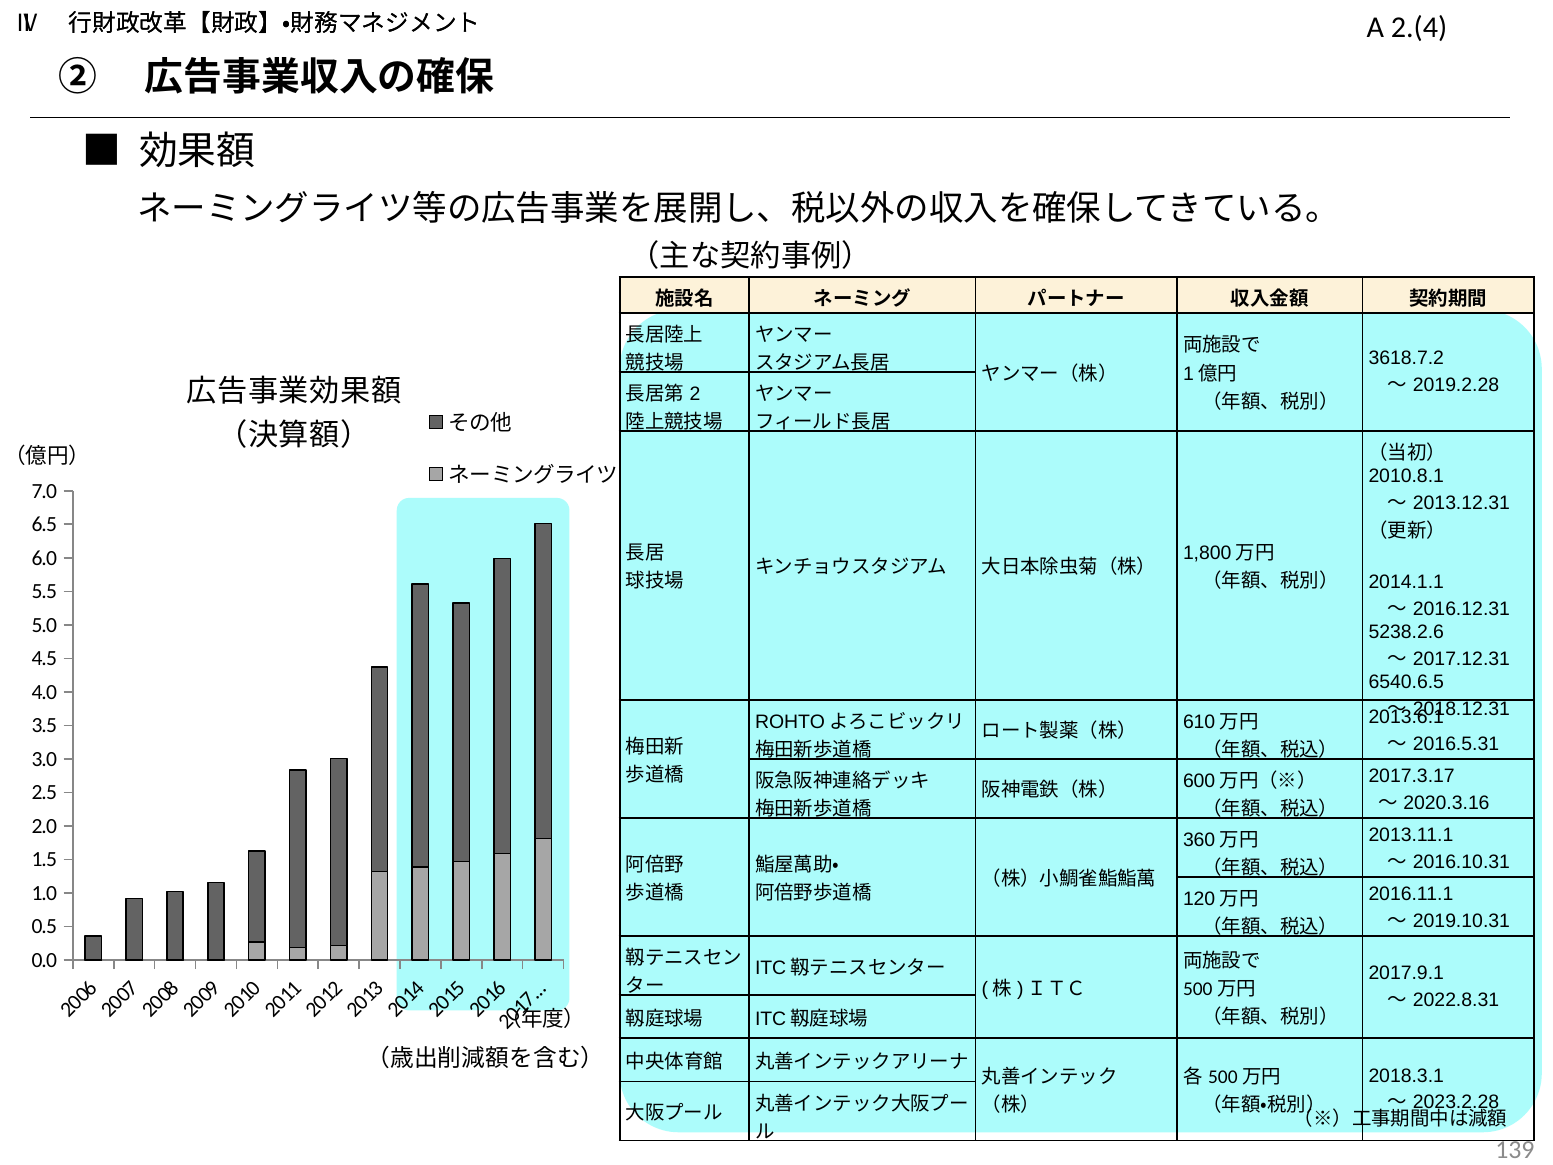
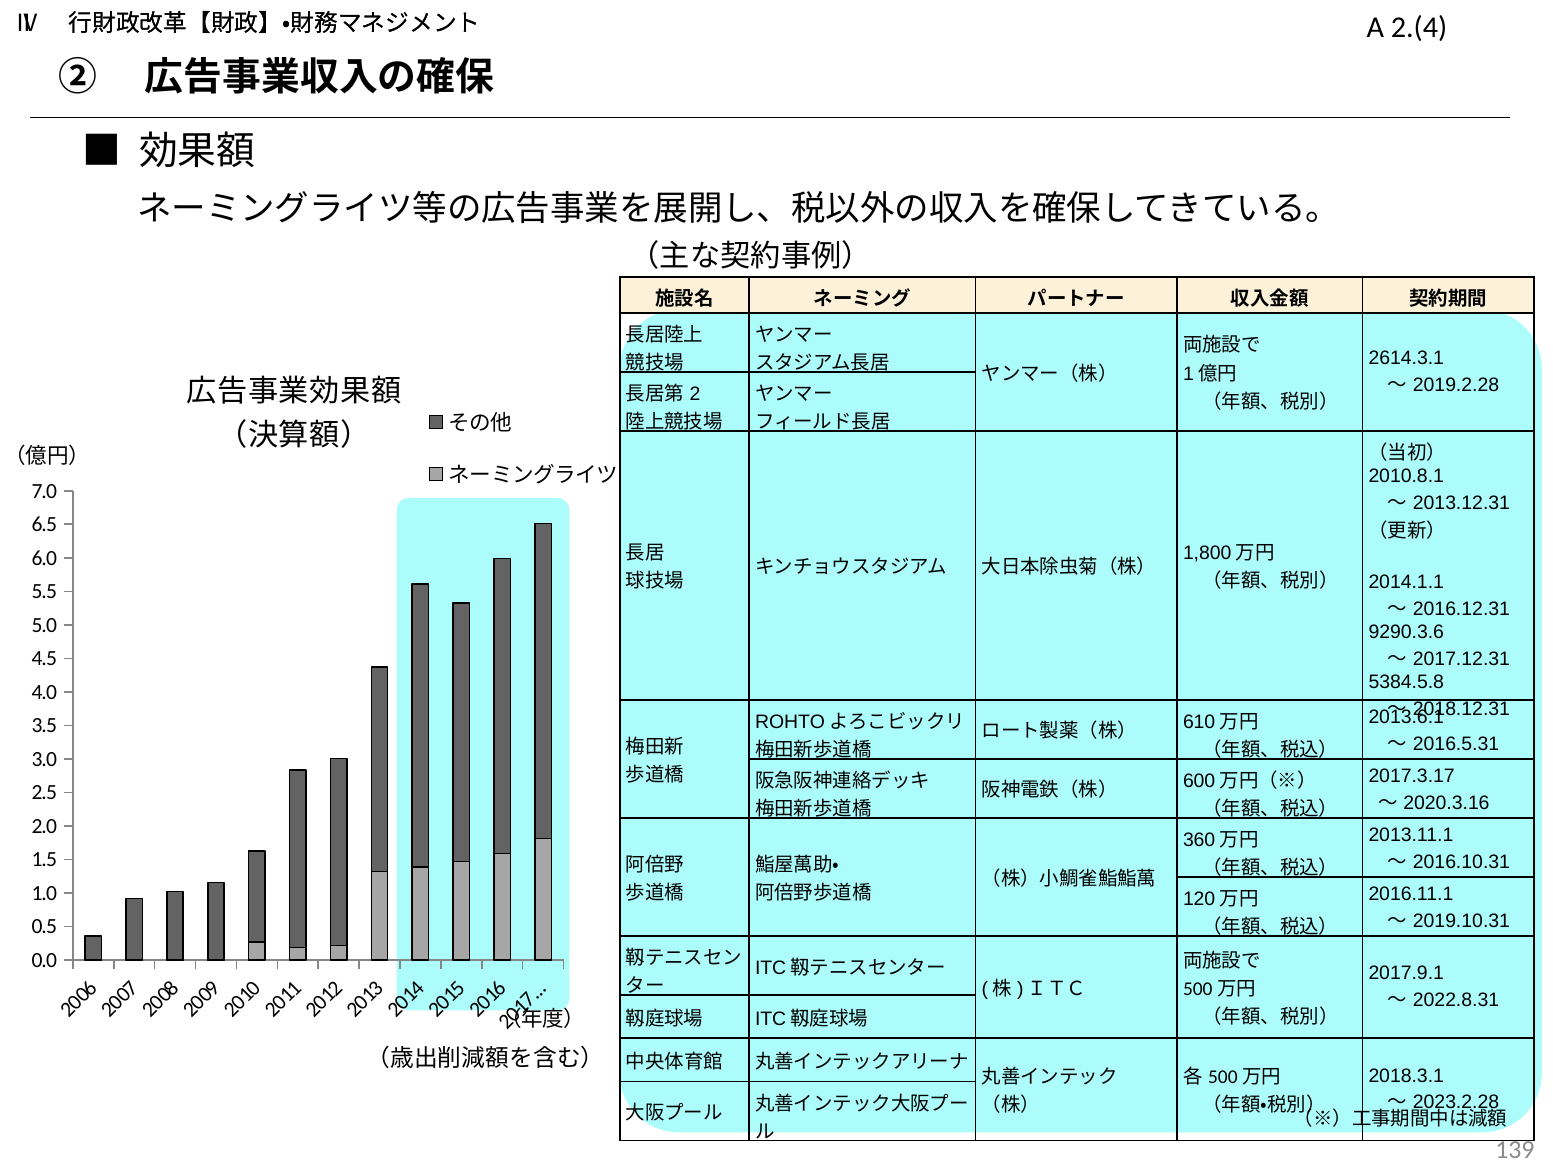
3618.7.2: 3618.7.2 -> 2614.3.1 (1406, 358)
5238.2.6: 5238.2.6 -> 9290.3.6 (1406, 632)
6540.6.5: 6540.6.5 -> 5384.5.8 (1406, 682)
